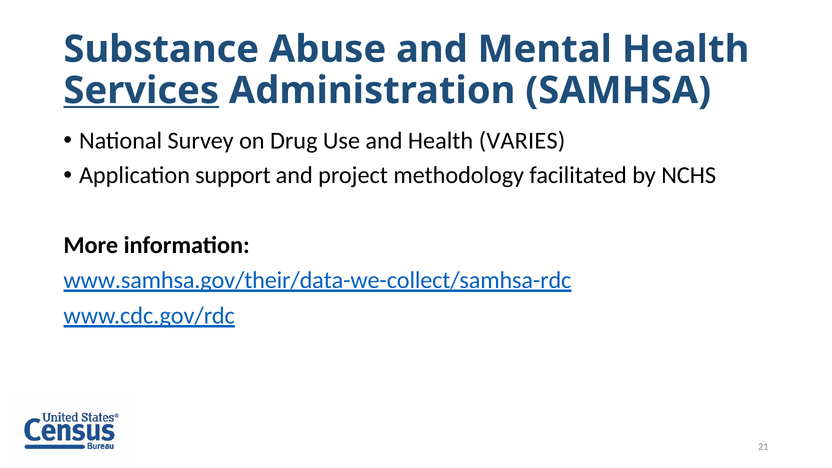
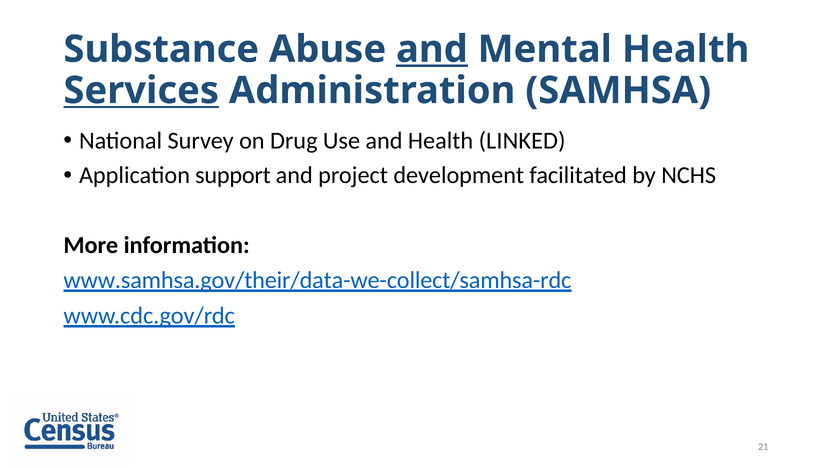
and underline: none -> present (432, 49)
VARIES: VARIES -> LINKED (522, 141)
methodology: methodology -> development (459, 175)
